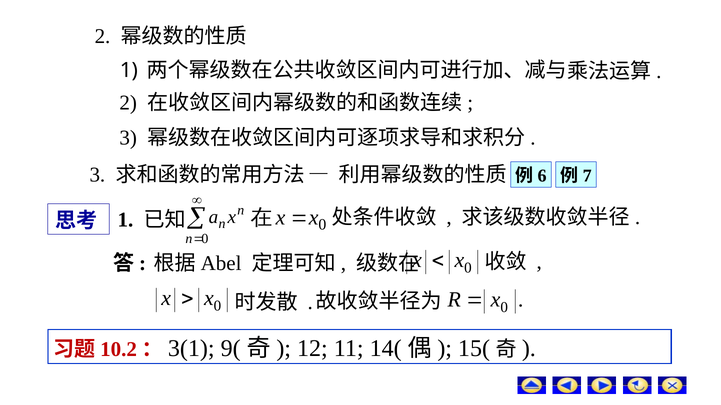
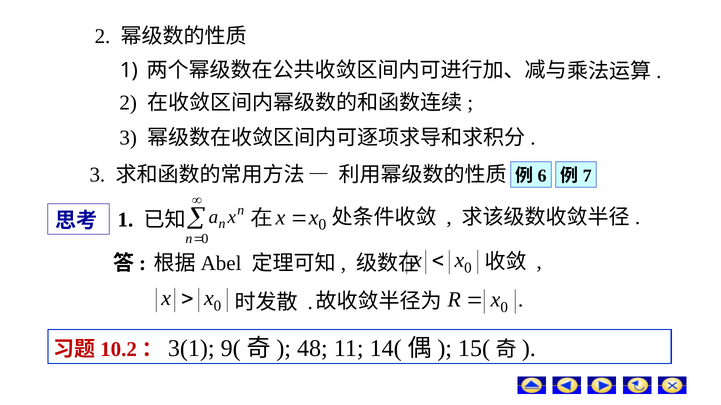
12: 12 -> 48 (312, 349)
